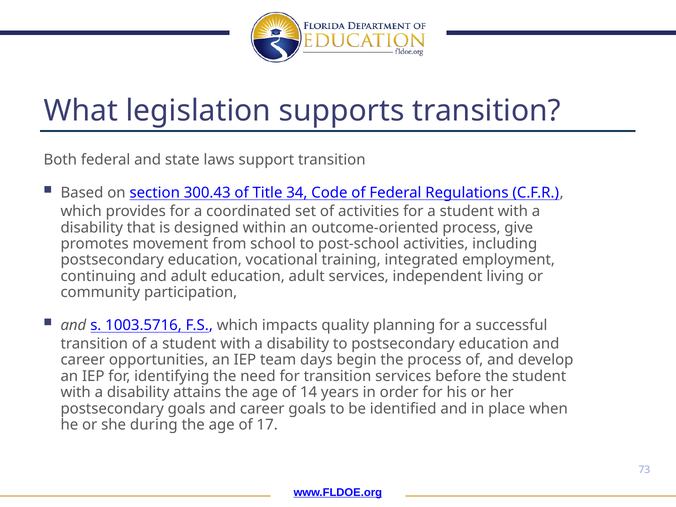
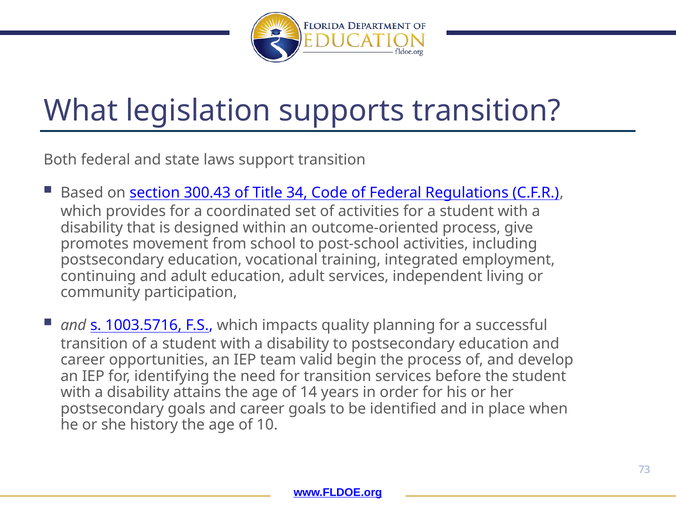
days: days -> valid (316, 360)
during: during -> history (154, 425)
17: 17 -> 10 (267, 425)
